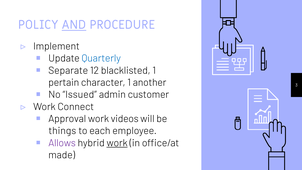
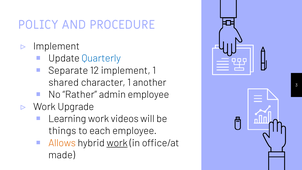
AND underline: present -> none (74, 25)
12 blacklisted: blacklisted -> implement (126, 70)
pertain: pertain -> shared (64, 82)
Issued: Issued -> Rather (80, 95)
admin customer: customer -> employee (148, 95)
Connect: Connect -> Upgrade (76, 107)
Approval: Approval -> Learning (67, 119)
Allows colour: purple -> orange (62, 143)
